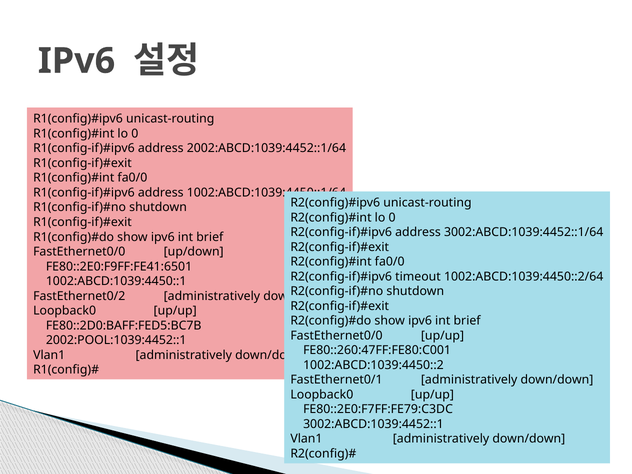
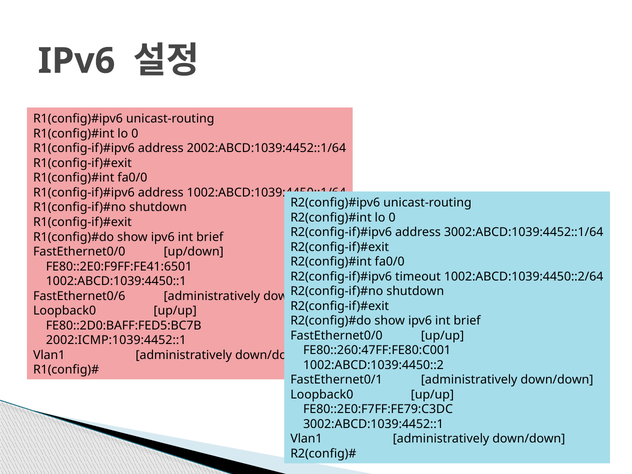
FastEthernet0/2: FastEthernet0/2 -> FastEthernet0/6 (79, 296)
2002:POOL:1039:4452::1: 2002:POOL:1039:4452::1 -> 2002:ICMP:1039:4452::1 (116, 340)
